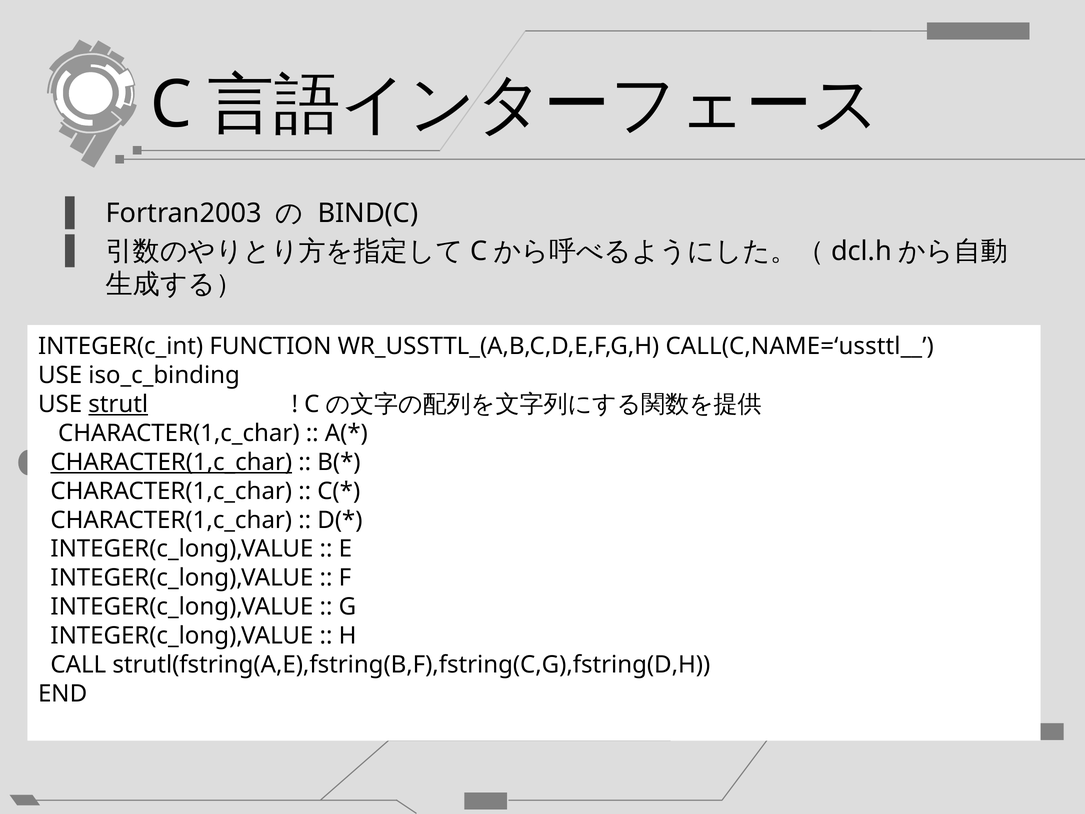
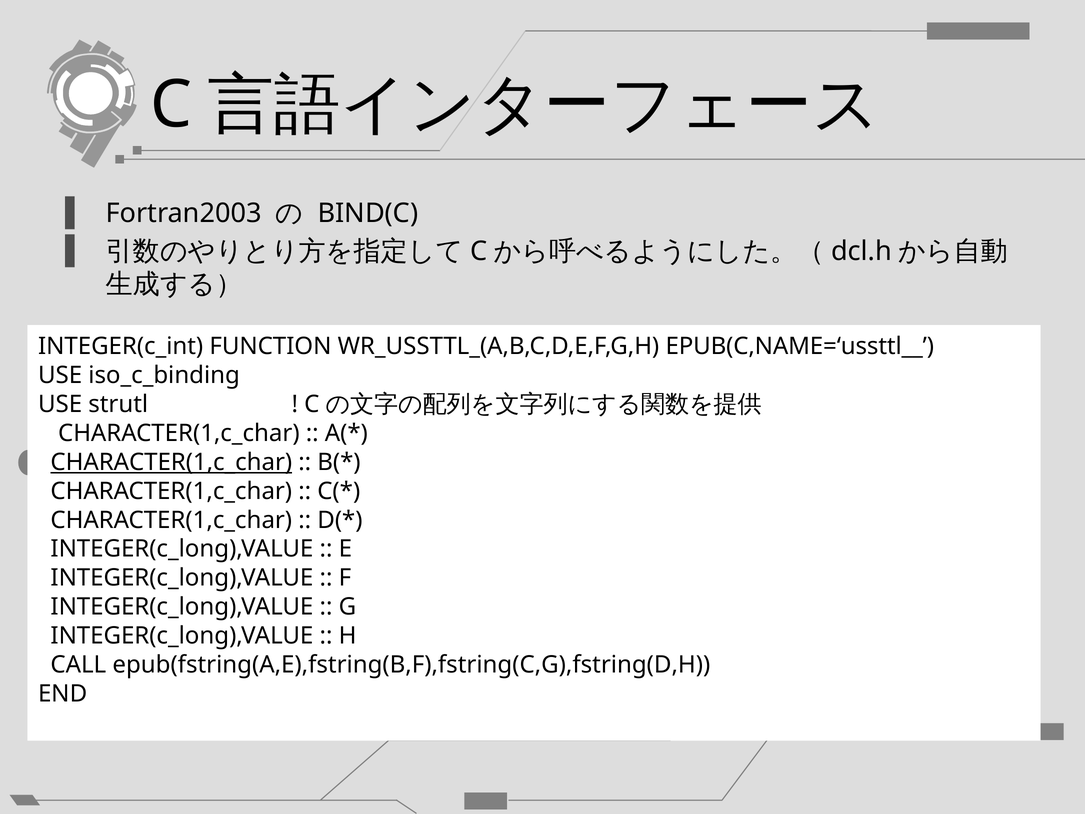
CALL(C,NAME=‘ussttl__: CALL(C,NAME=‘ussttl__ -> EPUB(C,NAME=‘ussttl__ (800, 346)
strutl underline: present -> none (118, 404)
strutl(fstring(A,E),fstring(B,F),fstring(C,G),fstring(D,H: strutl(fstring(A,E),fstring(B,F),fstring(C,G),fstring(D,H -> epub(fstring(A,E),fstring(B,F),fstring(C,G),fstring(D,H (411, 664)
